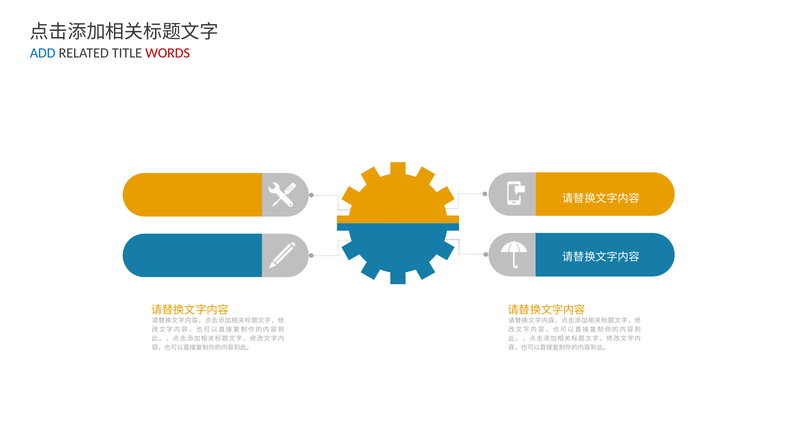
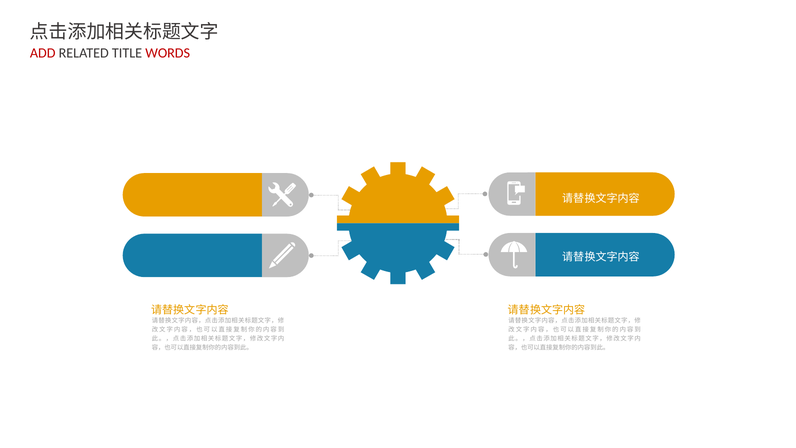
ADD colour: blue -> red (43, 53)
